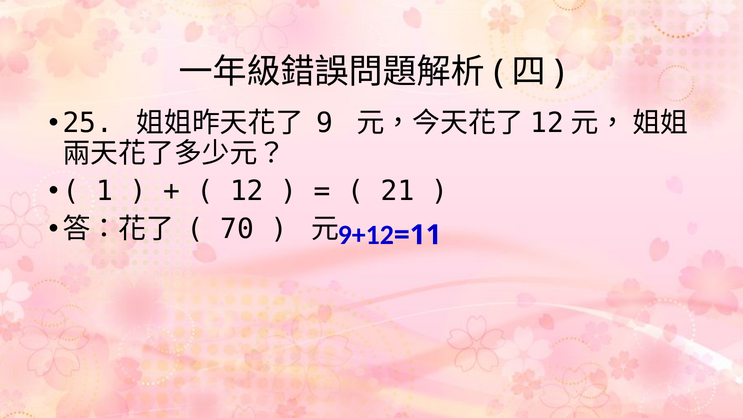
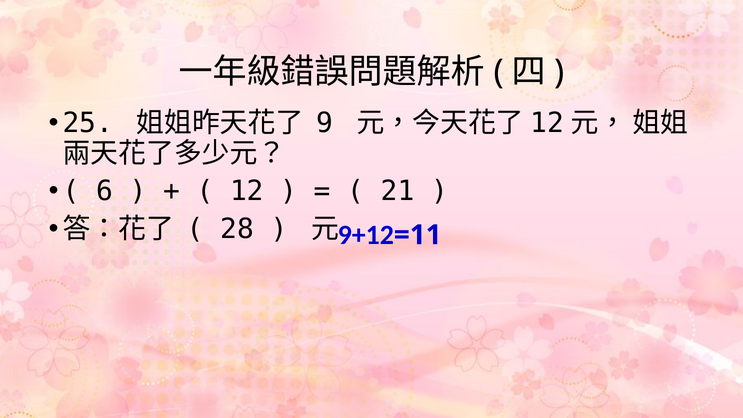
1: 1 -> 6 (105, 191)
70: 70 -> 28 (237, 229)
